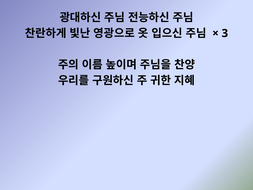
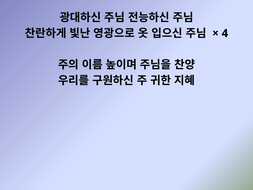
3: 3 -> 4 (225, 33)
